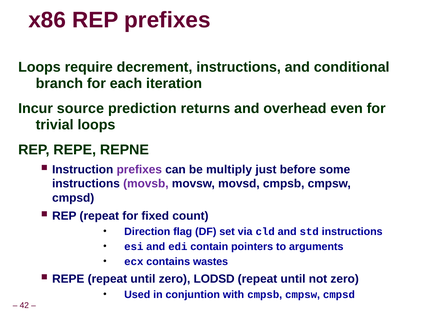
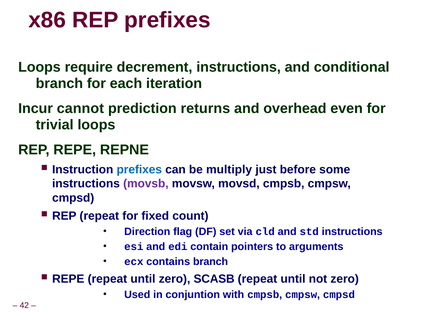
source: source -> cannot (80, 108)
prefixes colour: purple -> blue (139, 169)
contains wastes: wastes -> branch (211, 261)
LODSD: LODSD -> SCASB (214, 278)
